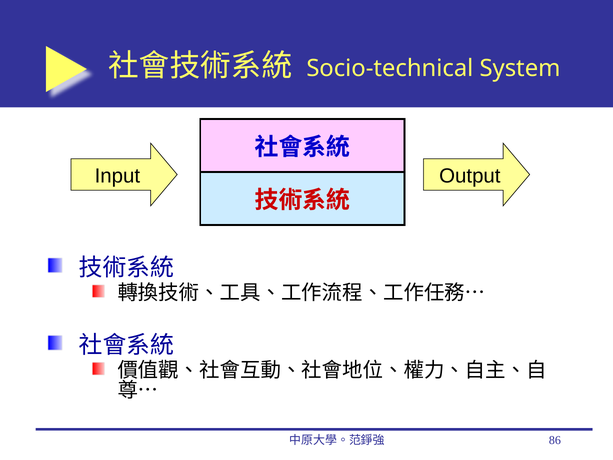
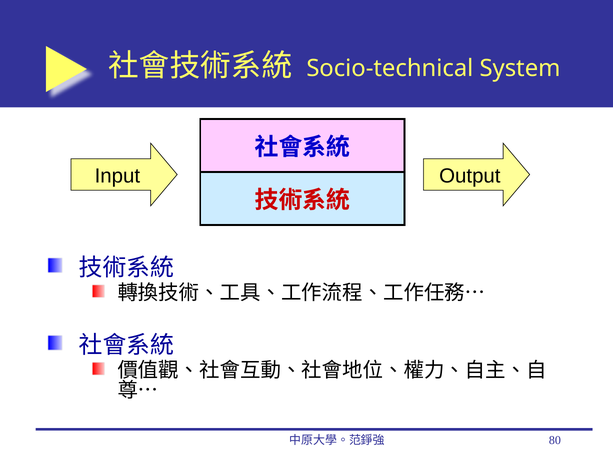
86: 86 -> 80 (555, 440)
